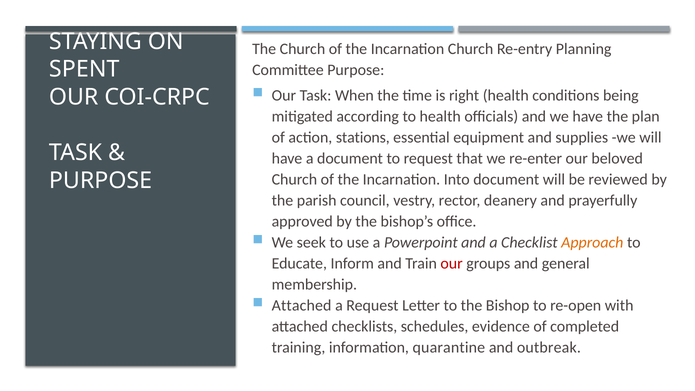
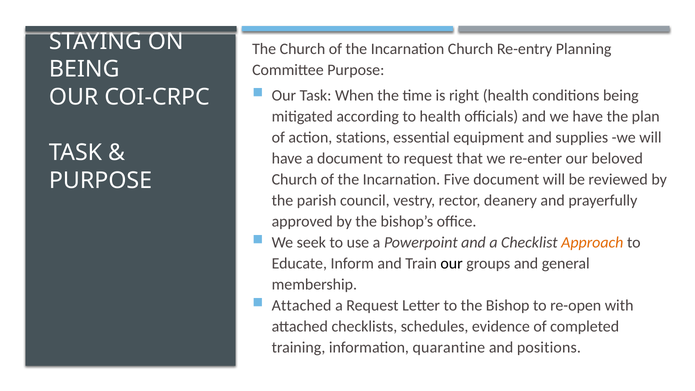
SPENT: SPENT -> BEING (84, 69)
Into: Into -> Five (457, 179)
our colour: red -> black (452, 264)
outbreak: outbreak -> positions (549, 348)
